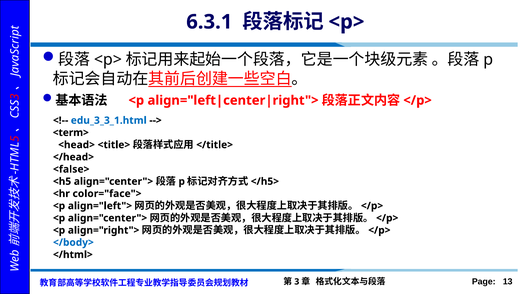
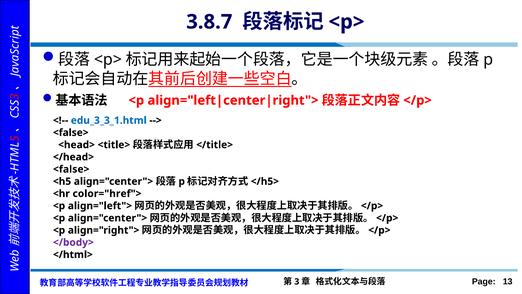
6.3.1: 6.3.1 -> 3.8.7 (209, 22)
<term>: <term> -> <false> (71, 132)
color="face">: color="face"> -> color="href"> (107, 193)
</body> colour: blue -> purple (73, 242)
